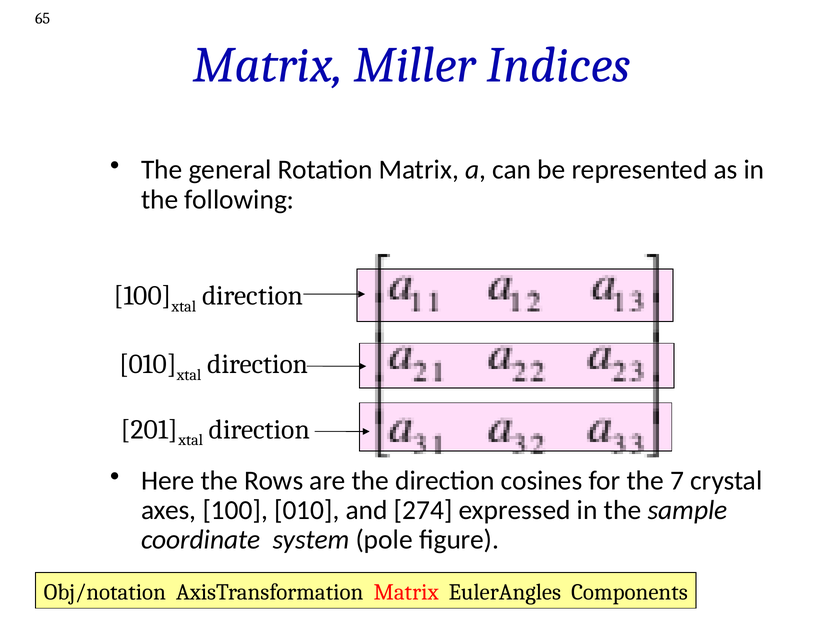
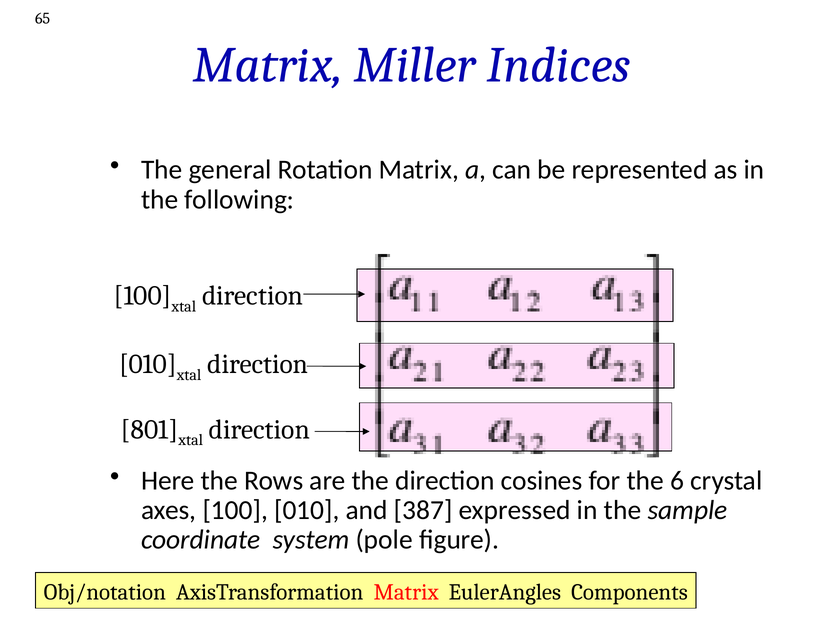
201: 201 -> 801 (149, 430)
7: 7 -> 6 (677, 481)
274: 274 -> 387 (423, 510)
